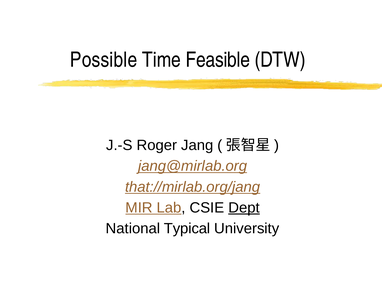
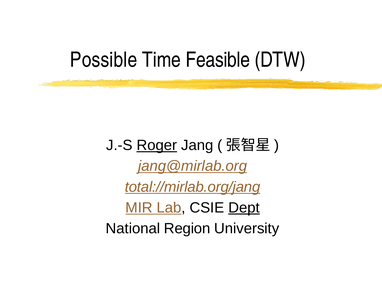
Roger underline: none -> present (157, 146)
that://mirlab.org/jang: that://mirlab.org/jang -> total://mirlab.org/jang (193, 187)
Typical: Typical -> Region (187, 229)
